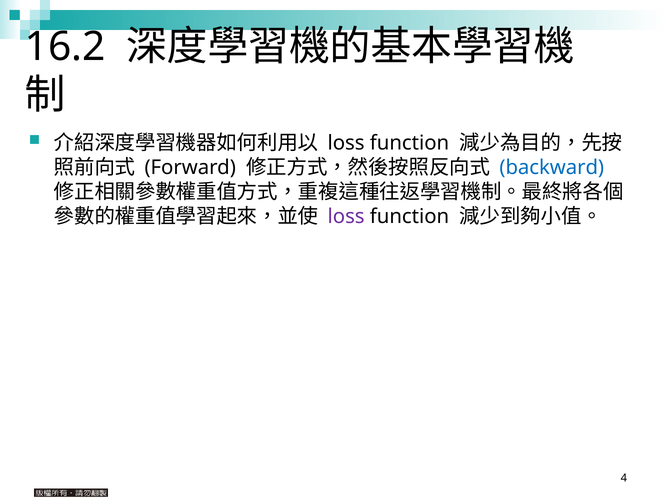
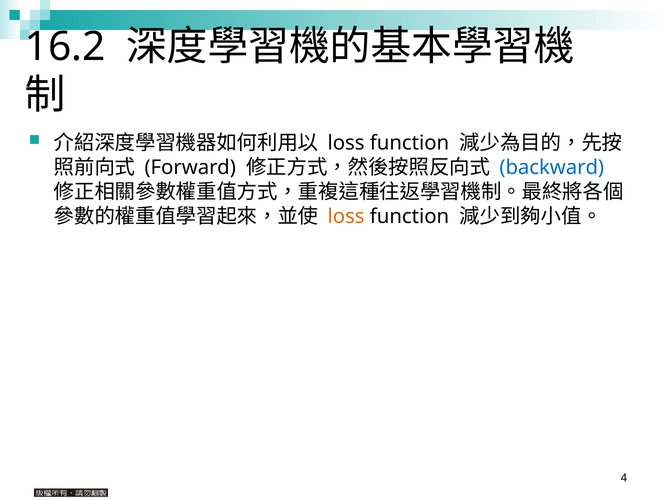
loss colour: purple -> orange (346, 217)
